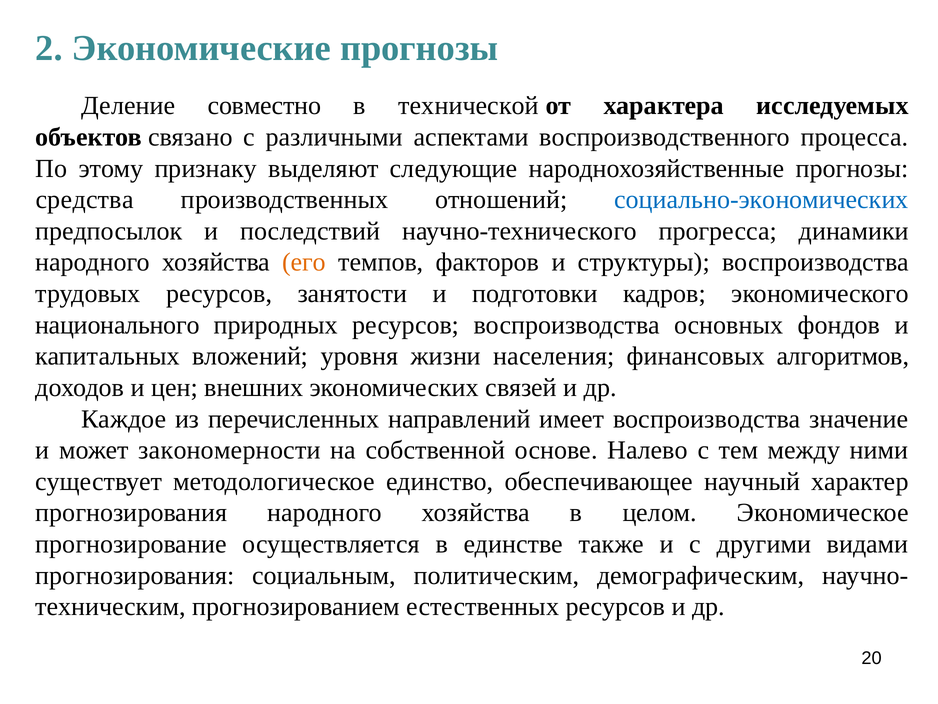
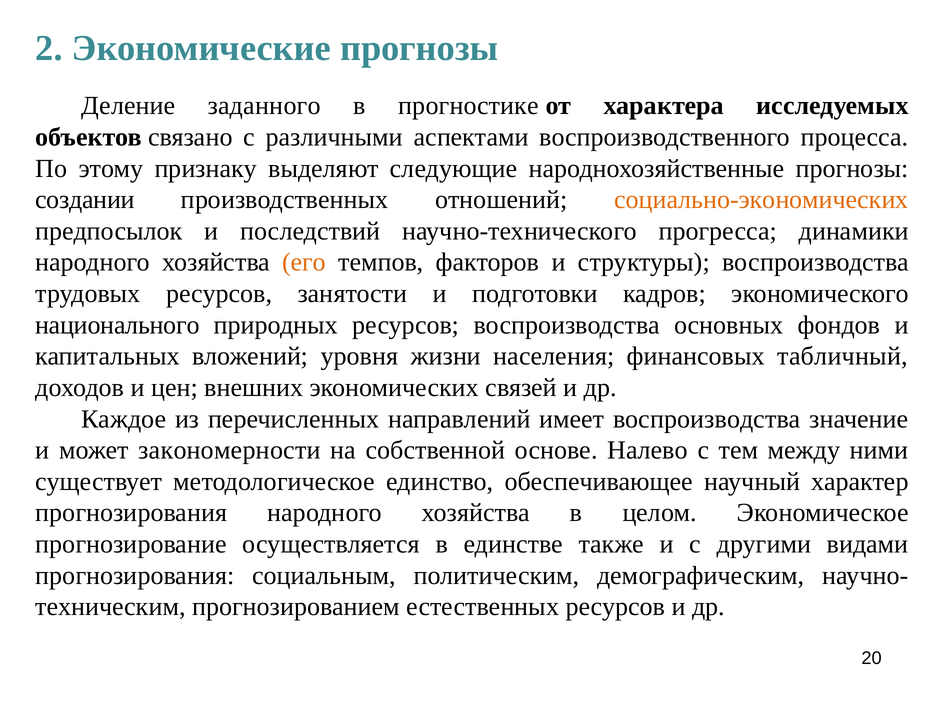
совместно: совместно -> заданного (264, 106)
технической: технической -> прогностике (469, 106)
средства: средства -> создании (85, 200)
социально-экономических colour: blue -> orange (761, 200)
алгоритмов: алгоритмов -> табличный (843, 356)
